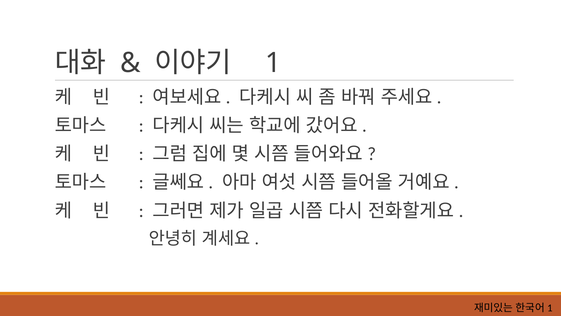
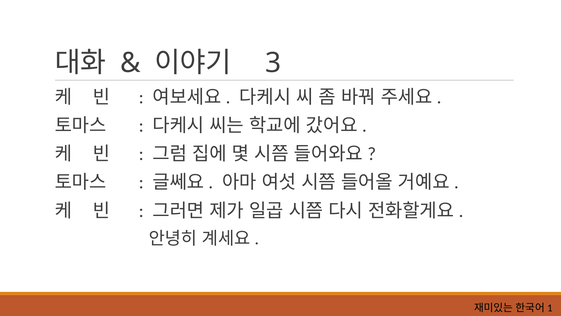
1: 1 -> 3 (273, 63)
